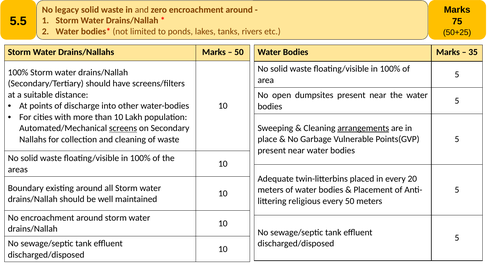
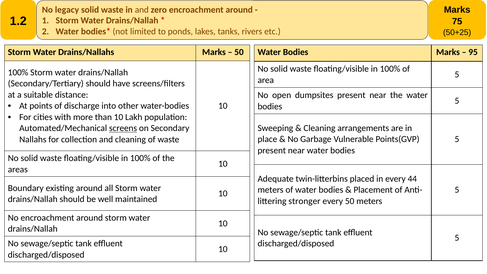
5.5: 5.5 -> 1.2 (18, 21)
35: 35 -> 95 (473, 52)
arrangements underline: present -> none (363, 128)
20: 20 -> 44 (412, 179)
religious: religious -> stronger (304, 201)
